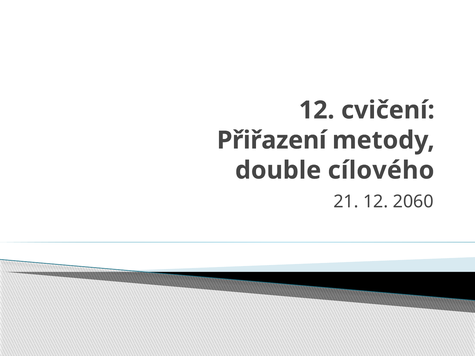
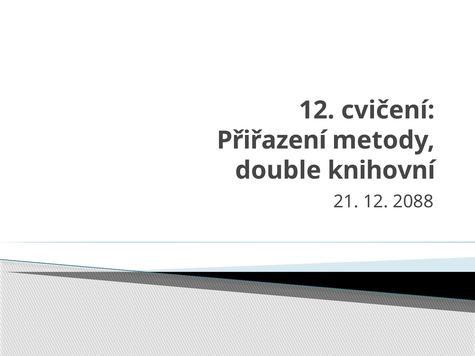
cílového: cílového -> knihovní (381, 170)
2060: 2060 -> 2088 (413, 202)
